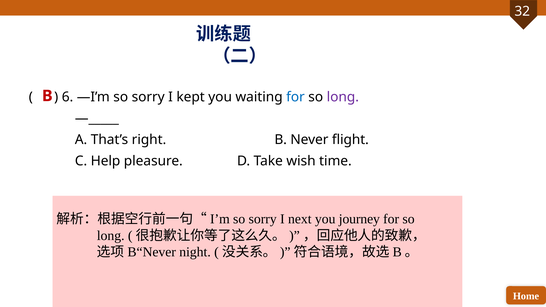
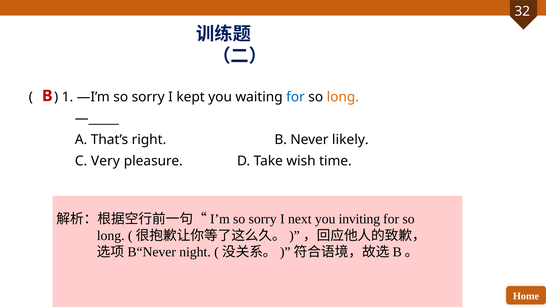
6: 6 -> 1 (68, 97)
long colour: purple -> orange (343, 97)
flight: flight -> likely (350, 140)
Help: Help -> Very (105, 161)
journey: journey -> inviting (359, 219)
